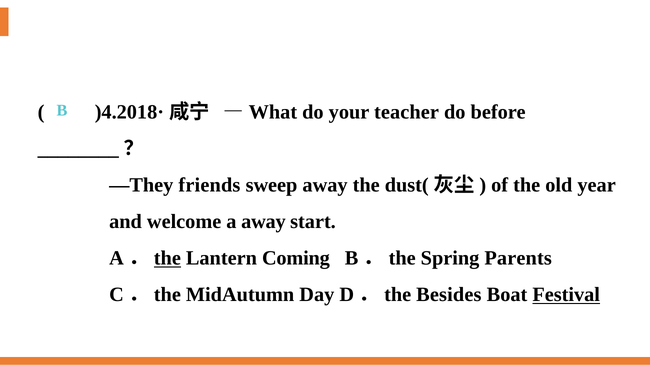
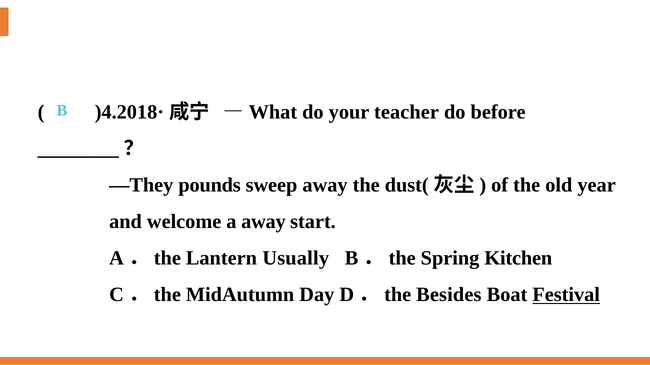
friends: friends -> pounds (210, 186)
the underline: present -> none (167, 259)
Coming: Coming -> Usually (296, 259)
Parents: Parents -> Kitchen (518, 259)
